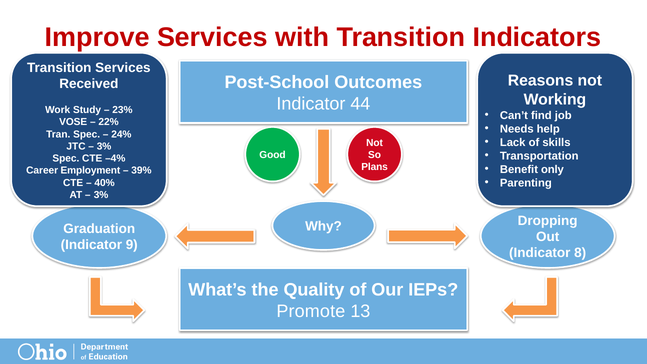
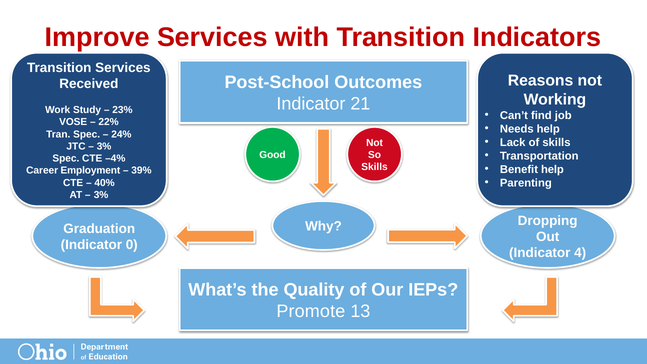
44: 44 -> 21 (360, 104)
Plans: Plans -> Skills (375, 167)
Benefit only: only -> help (552, 169)
9: 9 -> 0 (132, 245)
8: 8 -> 4 (580, 253)
